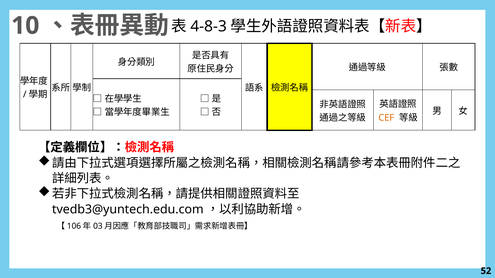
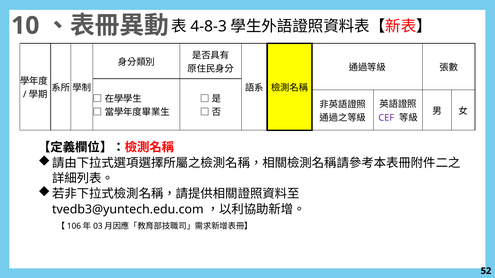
CEF colour: orange -> purple (386, 118)
